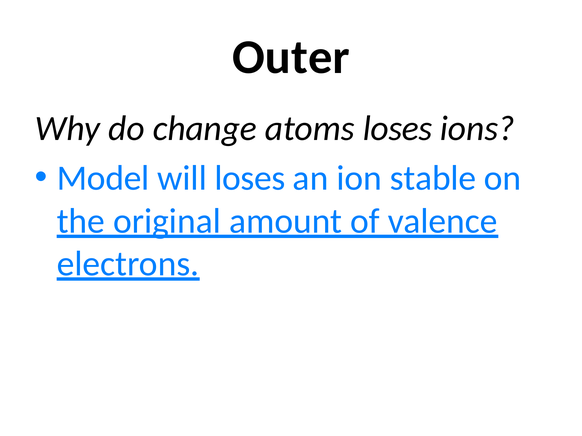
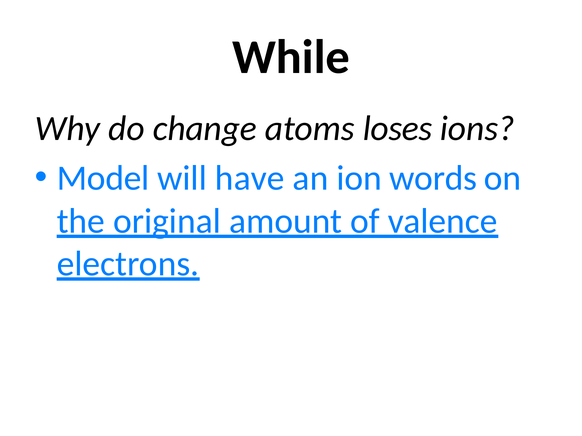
Outer: Outer -> While (291, 57)
will loses: loses -> have (250, 178)
stable: stable -> words (433, 178)
